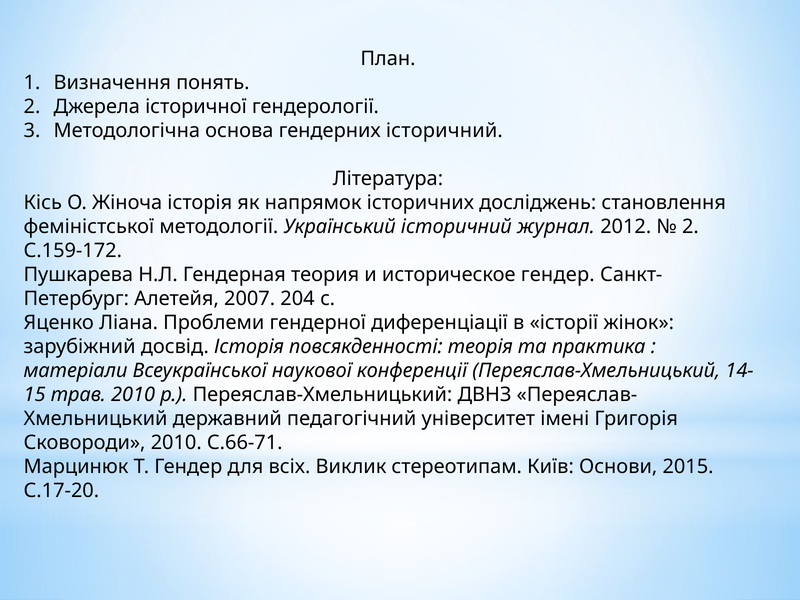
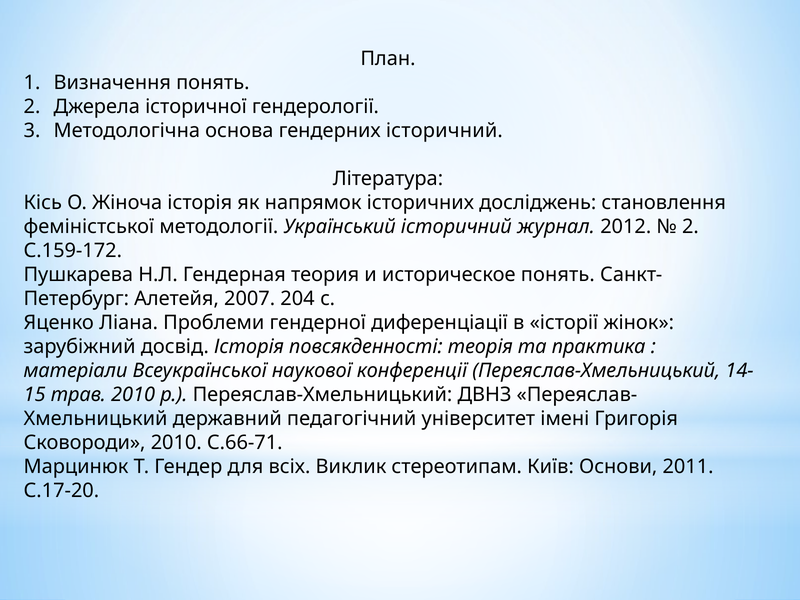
историческое гендер: гендер -> понять (558, 275)
2015: 2015 -> 2011 (688, 467)
